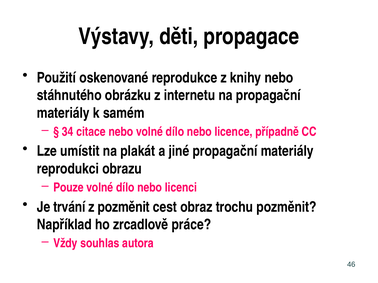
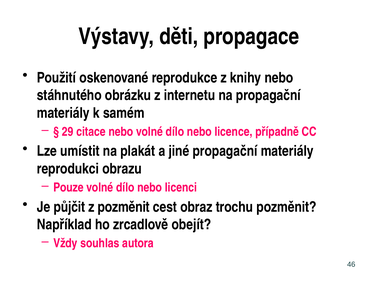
34: 34 -> 29 (68, 132)
trvání: trvání -> půjčit (69, 207)
práce: práce -> obejít (191, 225)
